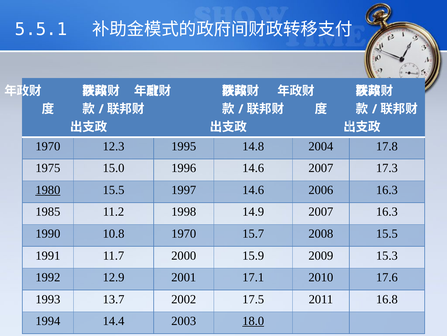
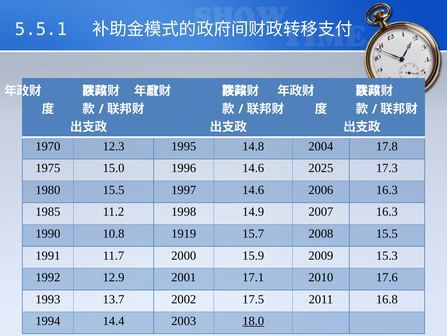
14.6 2007: 2007 -> 2025 (321, 168)
1980 underline: present -> none (48, 190)
10.8 1970: 1970 -> 1919 (184, 233)
